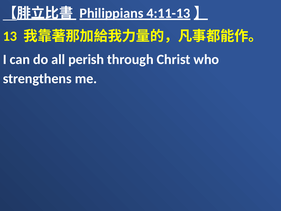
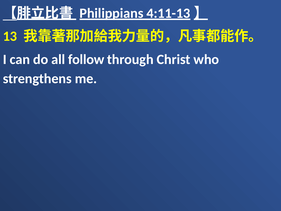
perish: perish -> follow (86, 59)
